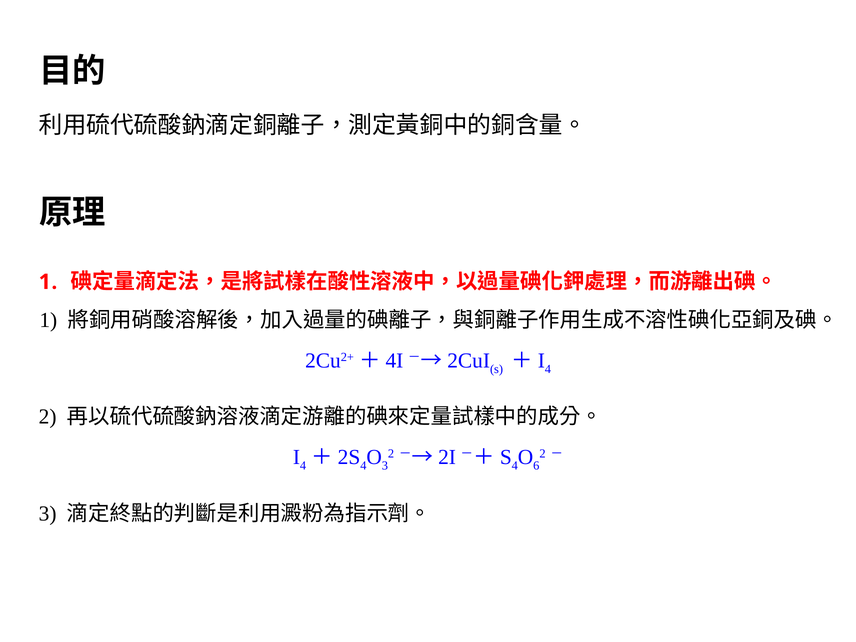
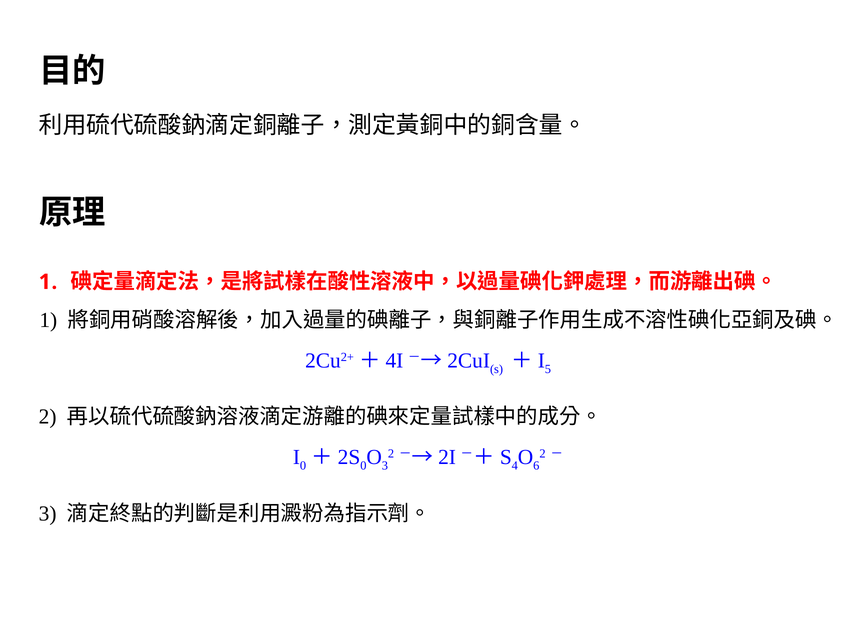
4: 4 -> 5 (548, 369)
4: 4 -> 0 (303, 466)
4: 4 -> 0 (363, 466)
